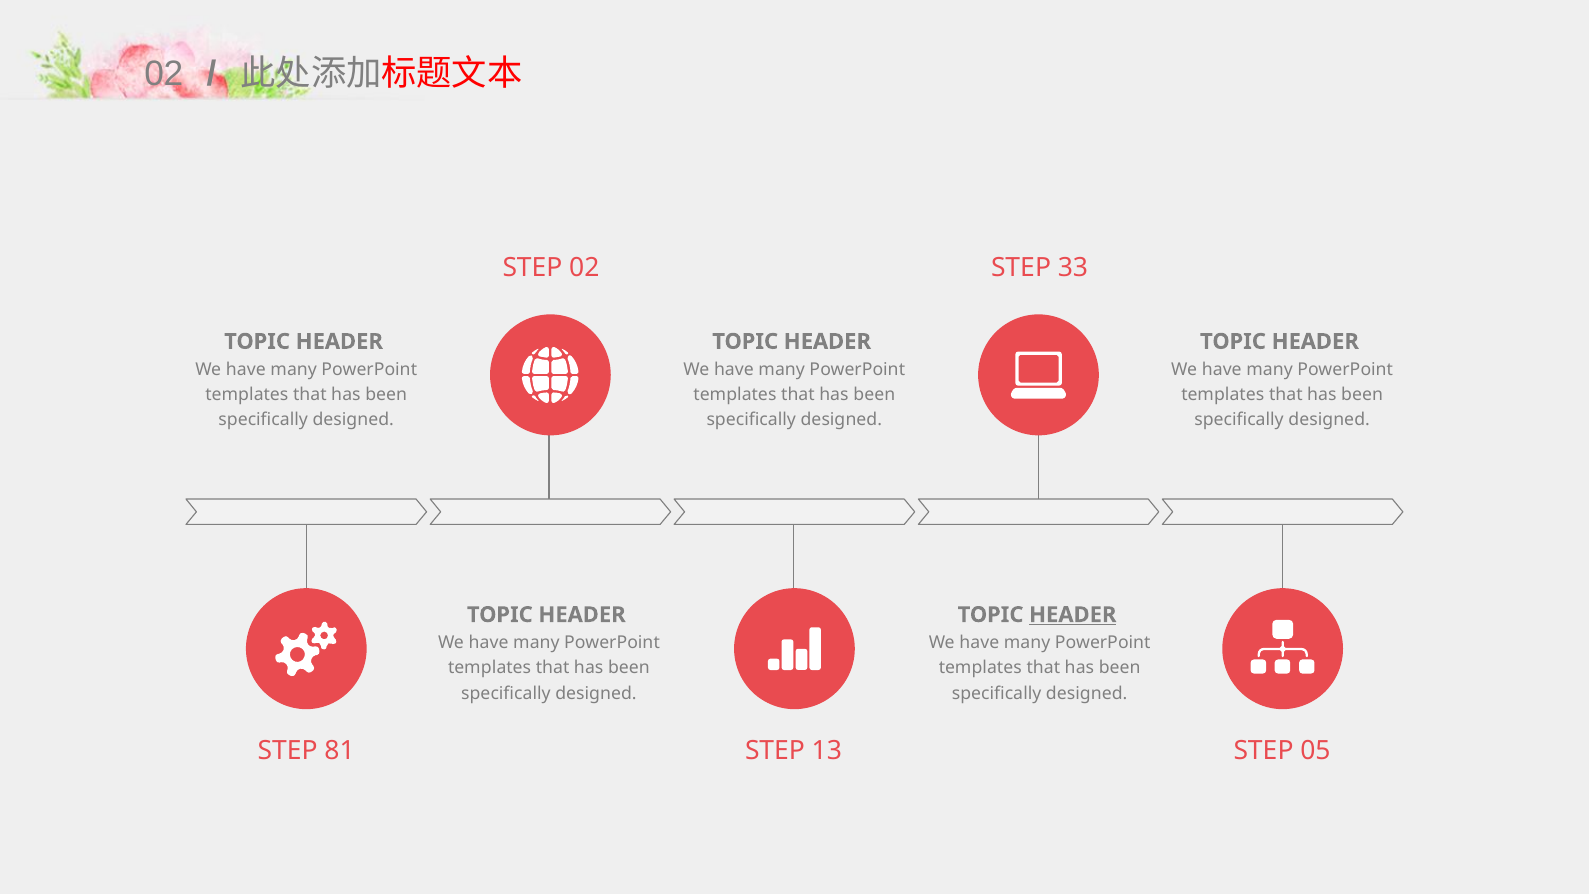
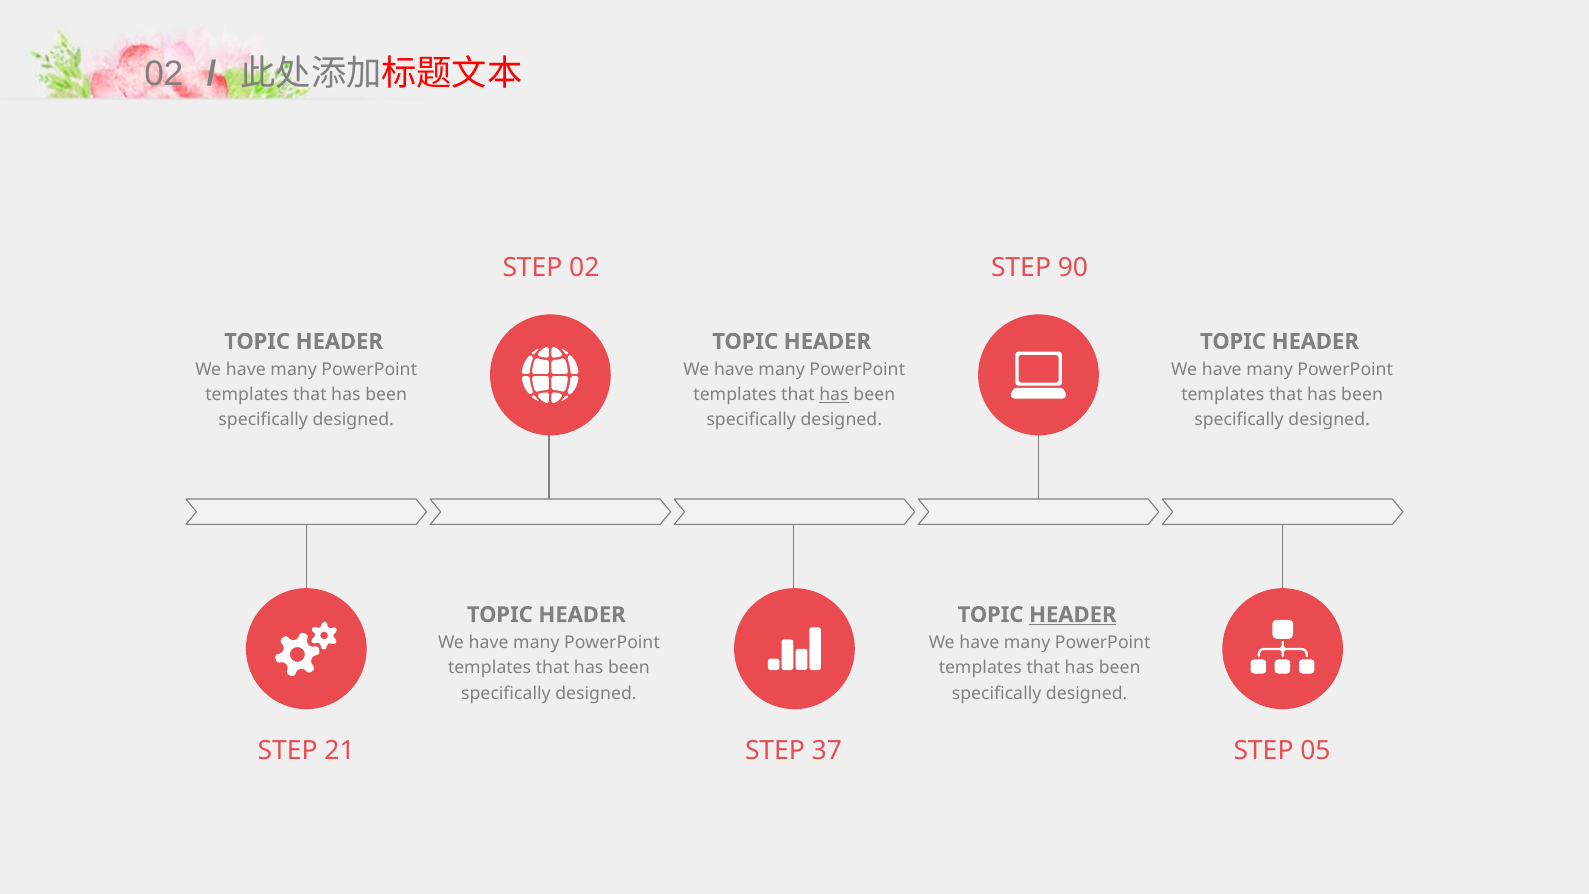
33: 33 -> 90 (1073, 267)
has underline: none -> present (834, 395)
81: 81 -> 21 (340, 750)
13: 13 -> 37 (827, 750)
